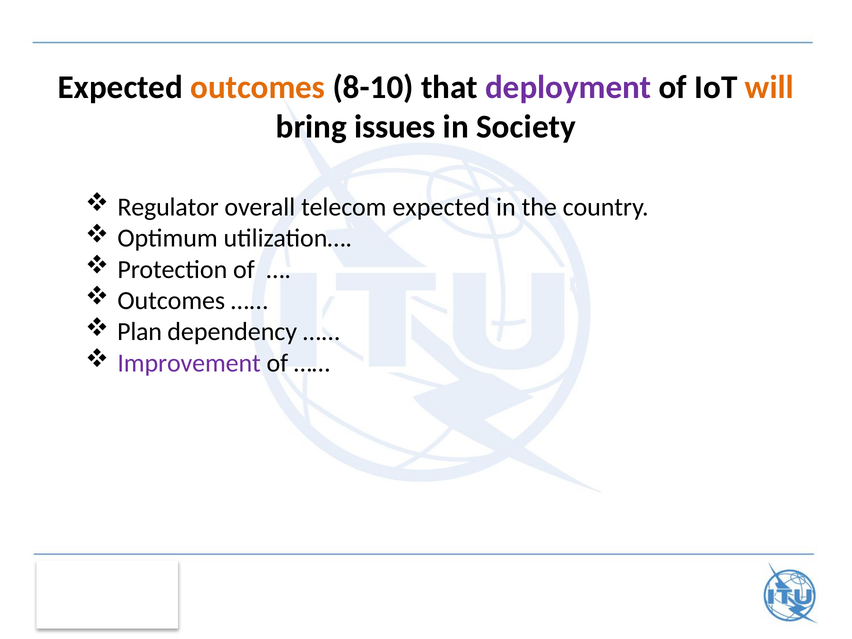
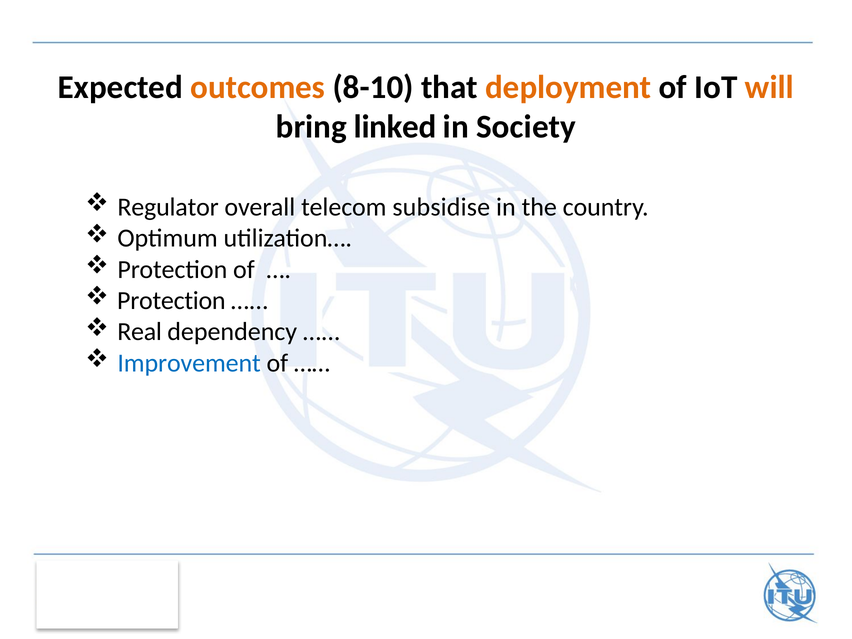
deployment colour: purple -> orange (568, 87)
issues: issues -> linked (395, 127)
telecom expected: expected -> subsidise (441, 207)
Outcomes: Outcomes -> Protection (171, 301)
Plan: Plan -> Real (140, 332)
Improvement colour: purple -> blue (189, 363)
